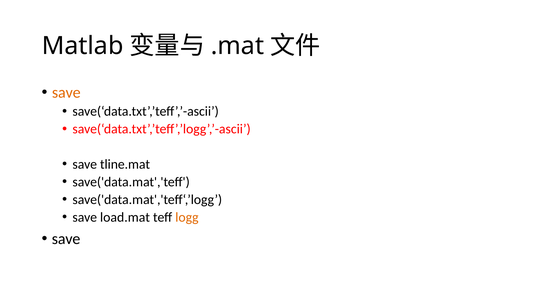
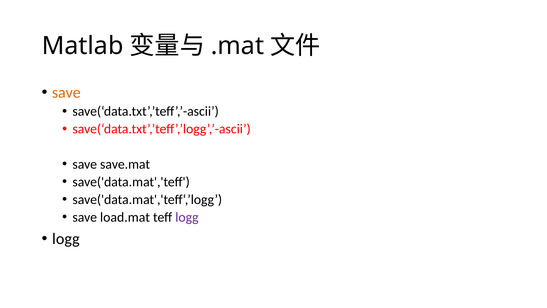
tline.mat: tline.mat -> save.mat (125, 164)
logg colour: orange -> purple (187, 217)
save: save -> logg (66, 239)
